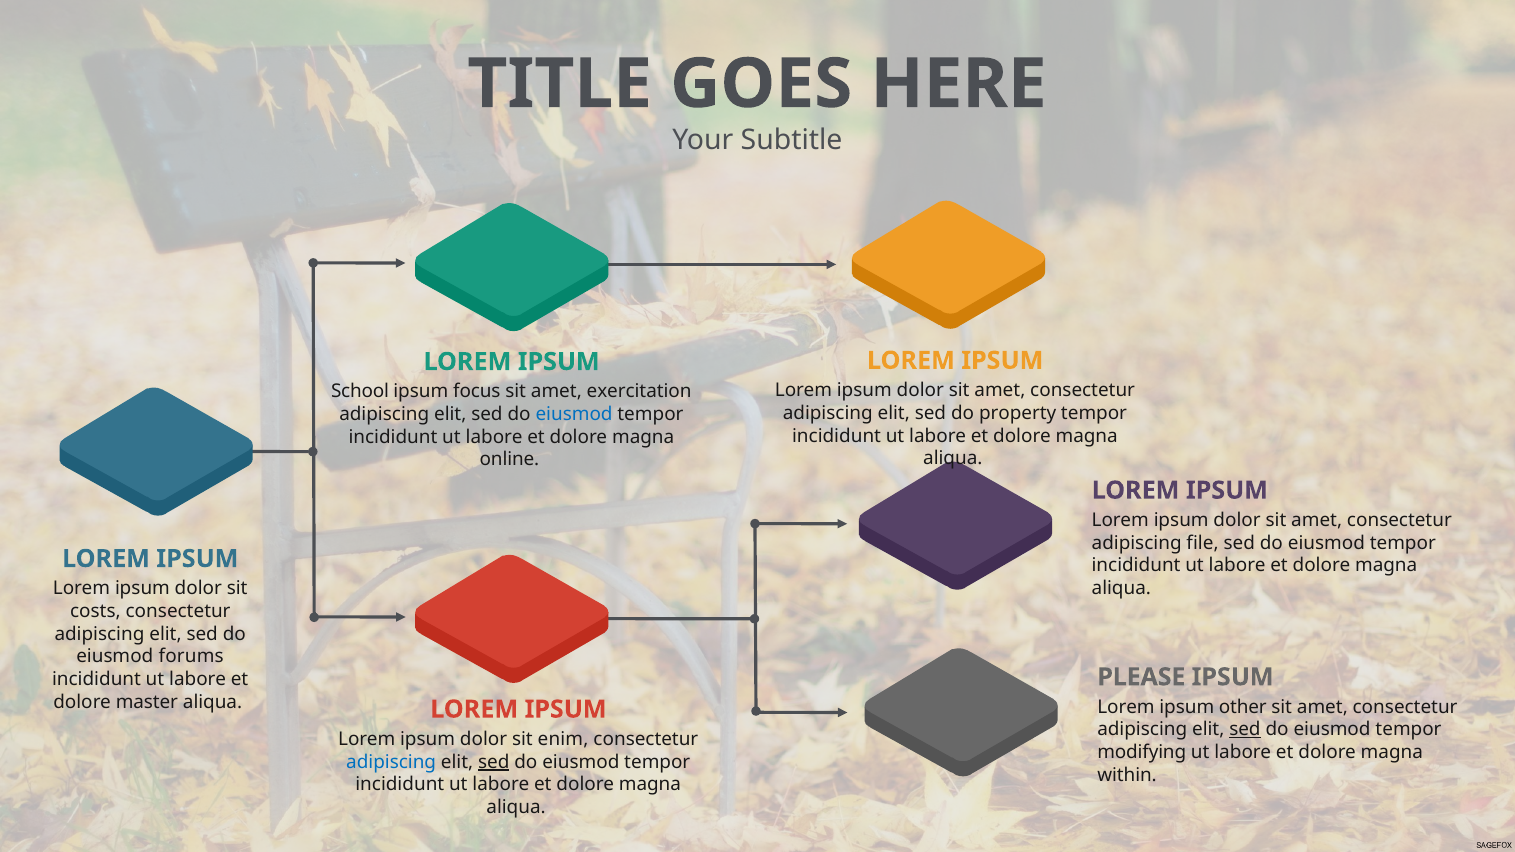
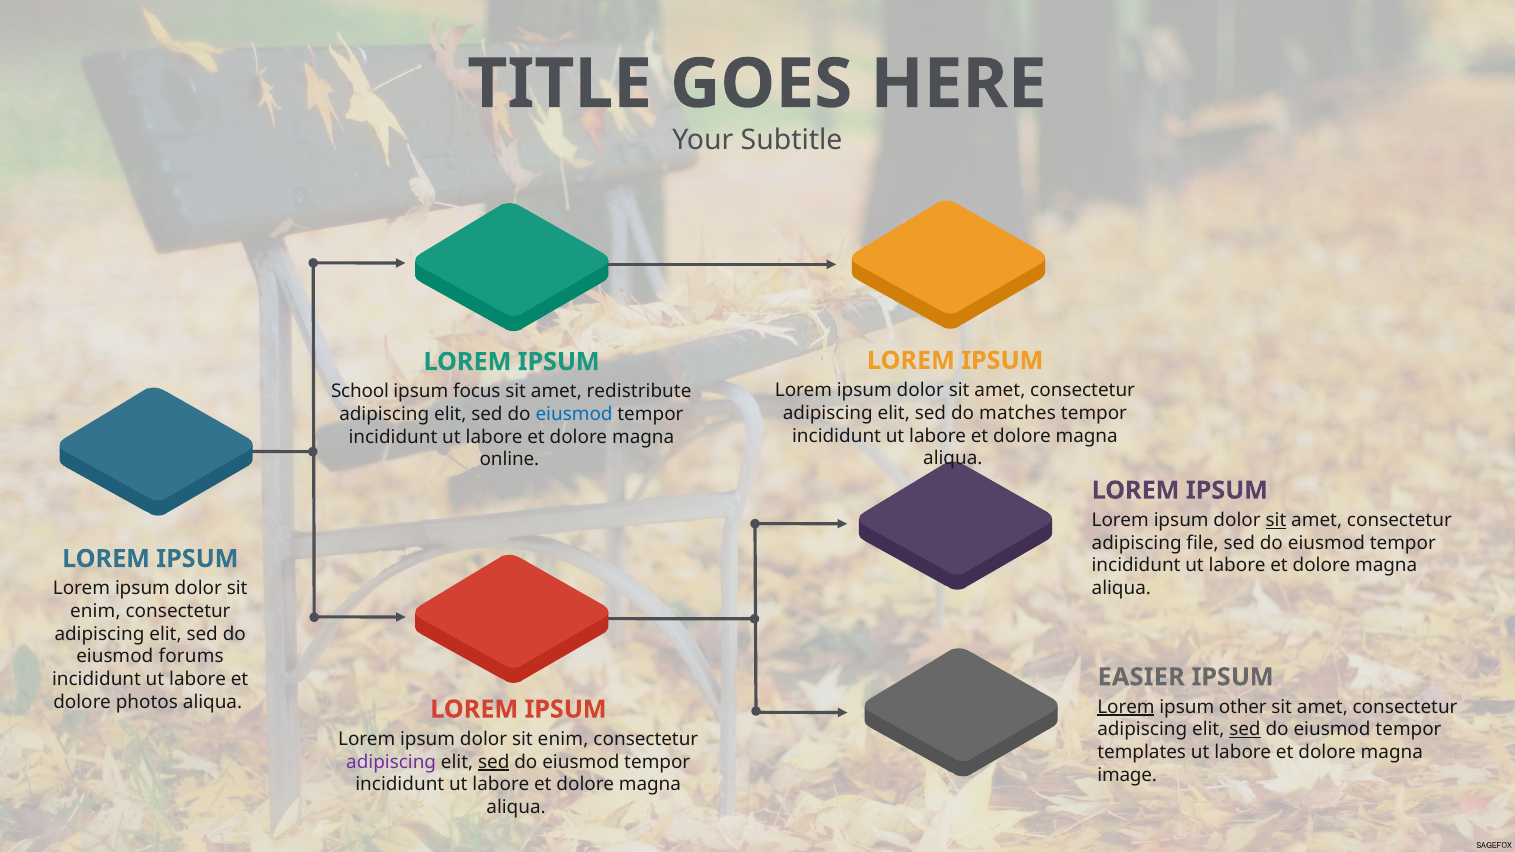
exercitation: exercitation -> redistribute (639, 392)
property: property -> matches (1018, 413)
sit underline: none -> present (1276, 520)
costs: costs -> enim (95, 611)
PLEASE: PLEASE -> EASIER (1141, 677)
master: master -> photos (147, 702)
Lorem underline: none -> present (1126, 707)
modifying: modifying -> templates (1142, 752)
adipiscing colour: blue -> purple (391, 762)
within: within -> image (1127, 775)
